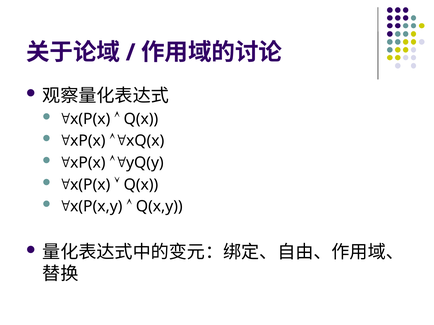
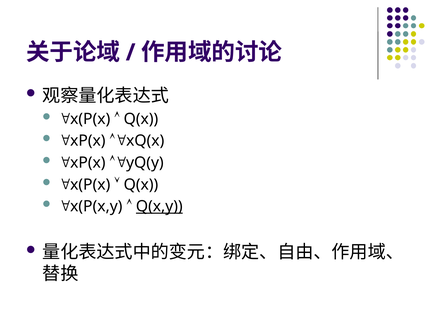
Q(x,y underline: none -> present (159, 207)
